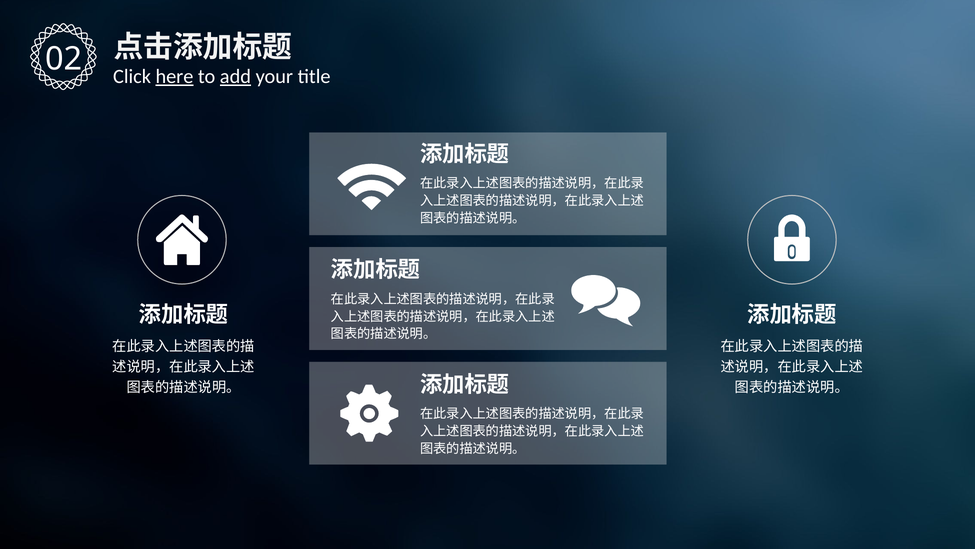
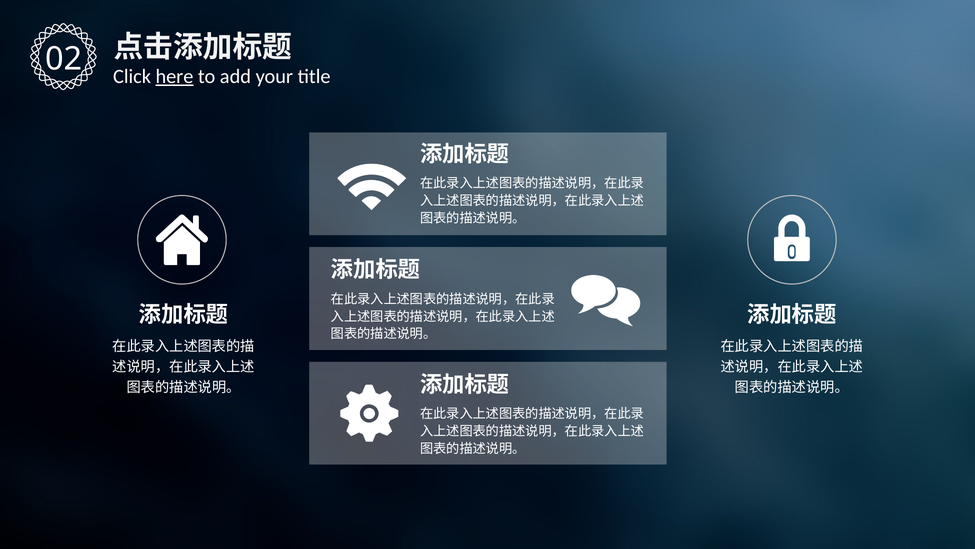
add underline: present -> none (235, 76)
